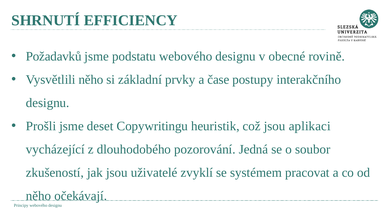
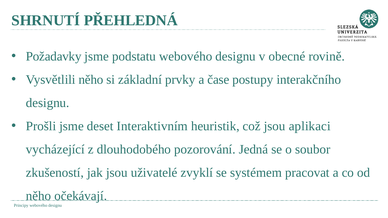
EFFICIENCY: EFFICIENCY -> PŘEHLEDNÁ (131, 20)
Požadavků: Požadavků -> Požadavky (54, 56)
Copywritingu: Copywritingu -> Interaktivním (152, 126)
